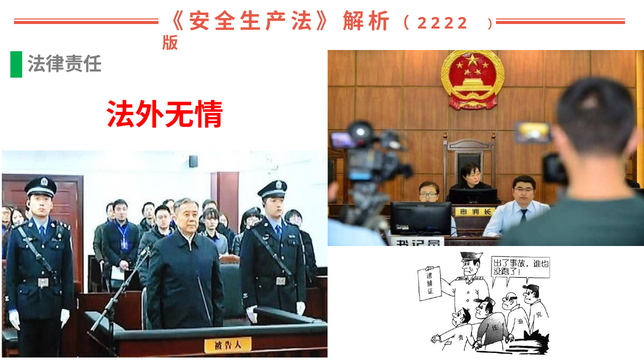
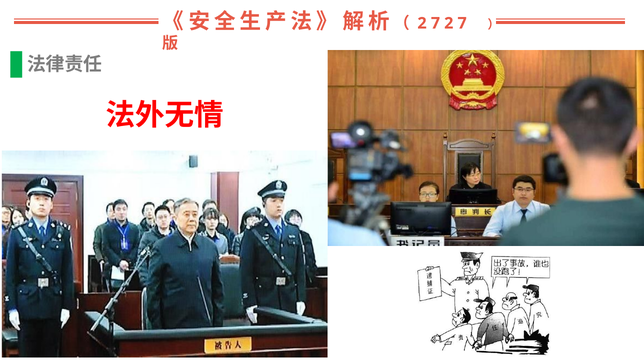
2: 2 -> 7 (435, 23)
2: 2 -> 7 (462, 23)
